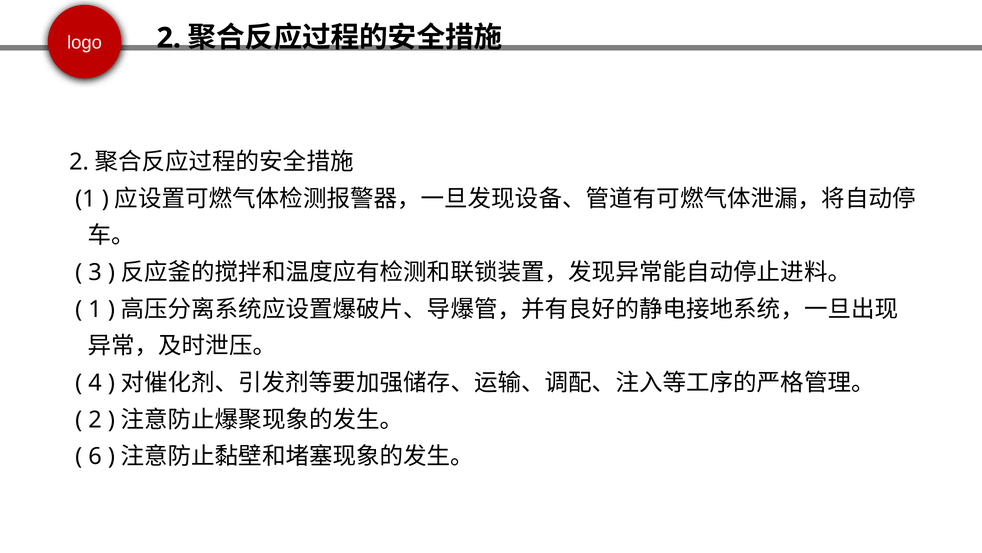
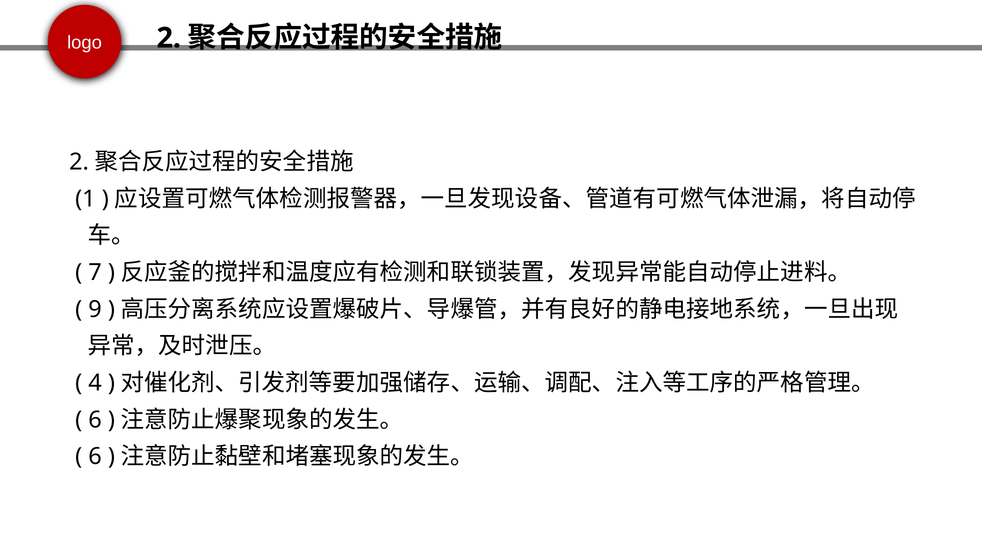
3: 3 -> 7 (95, 272)
1: 1 -> 9 (95, 309)
2: 2 -> 6 (95, 419)
